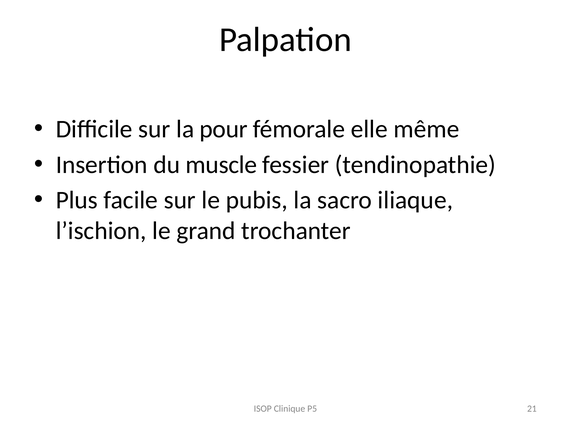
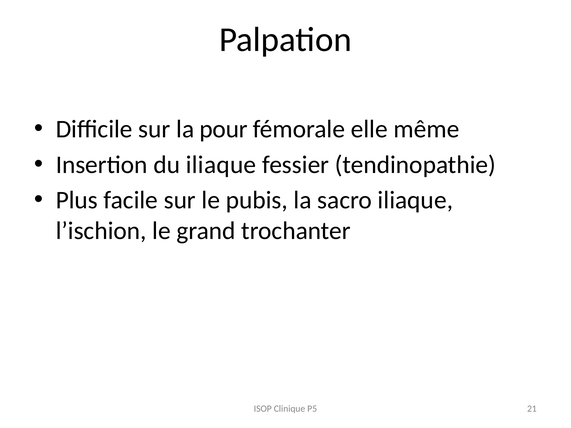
du muscle: muscle -> iliaque (221, 165)
